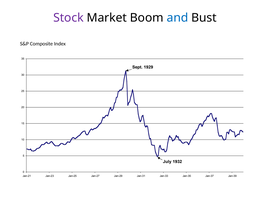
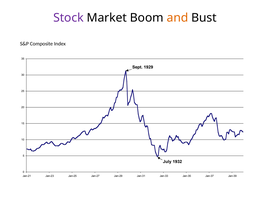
and colour: blue -> orange (177, 18)
